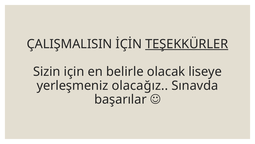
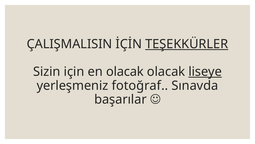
en belirle: belirle -> olacak (125, 71)
liseye underline: none -> present (205, 71)
olacağız: olacağız -> fotoğraf (140, 85)
